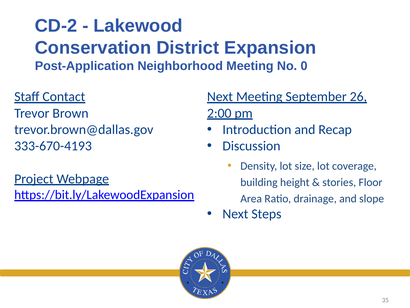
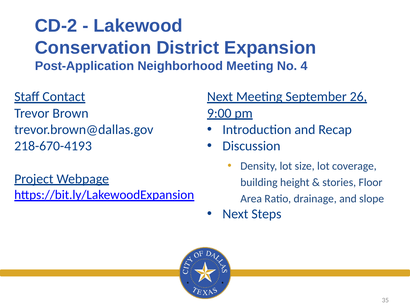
0: 0 -> 4 (304, 66)
2:00: 2:00 -> 9:00 (219, 113)
333-670-4193: 333-670-4193 -> 218-670-4193 (53, 146)
